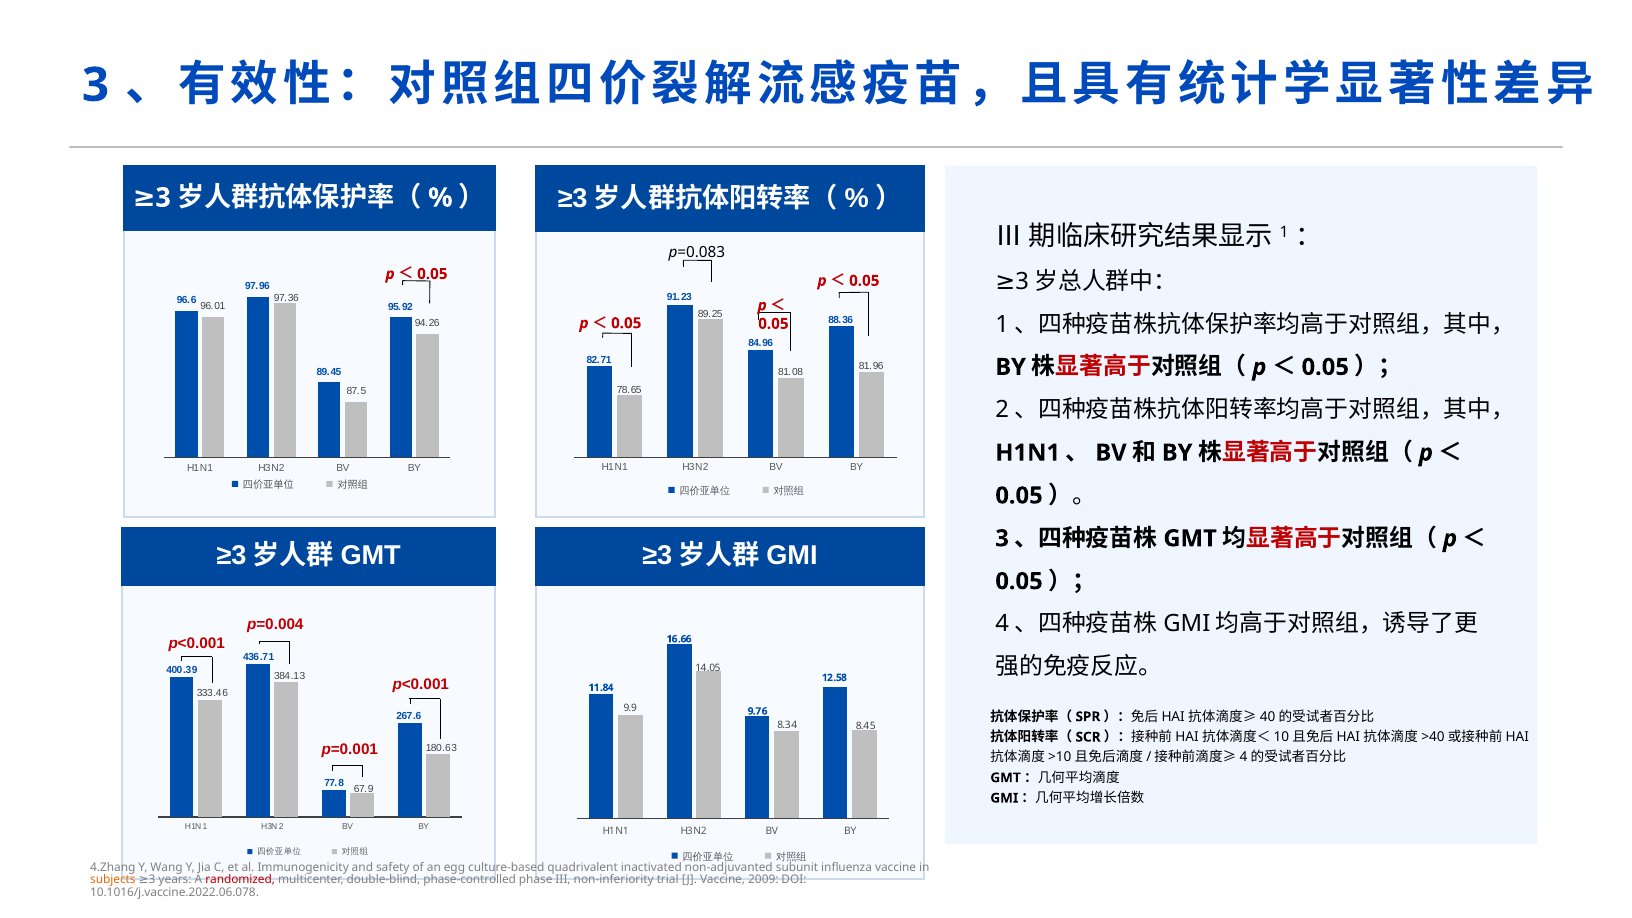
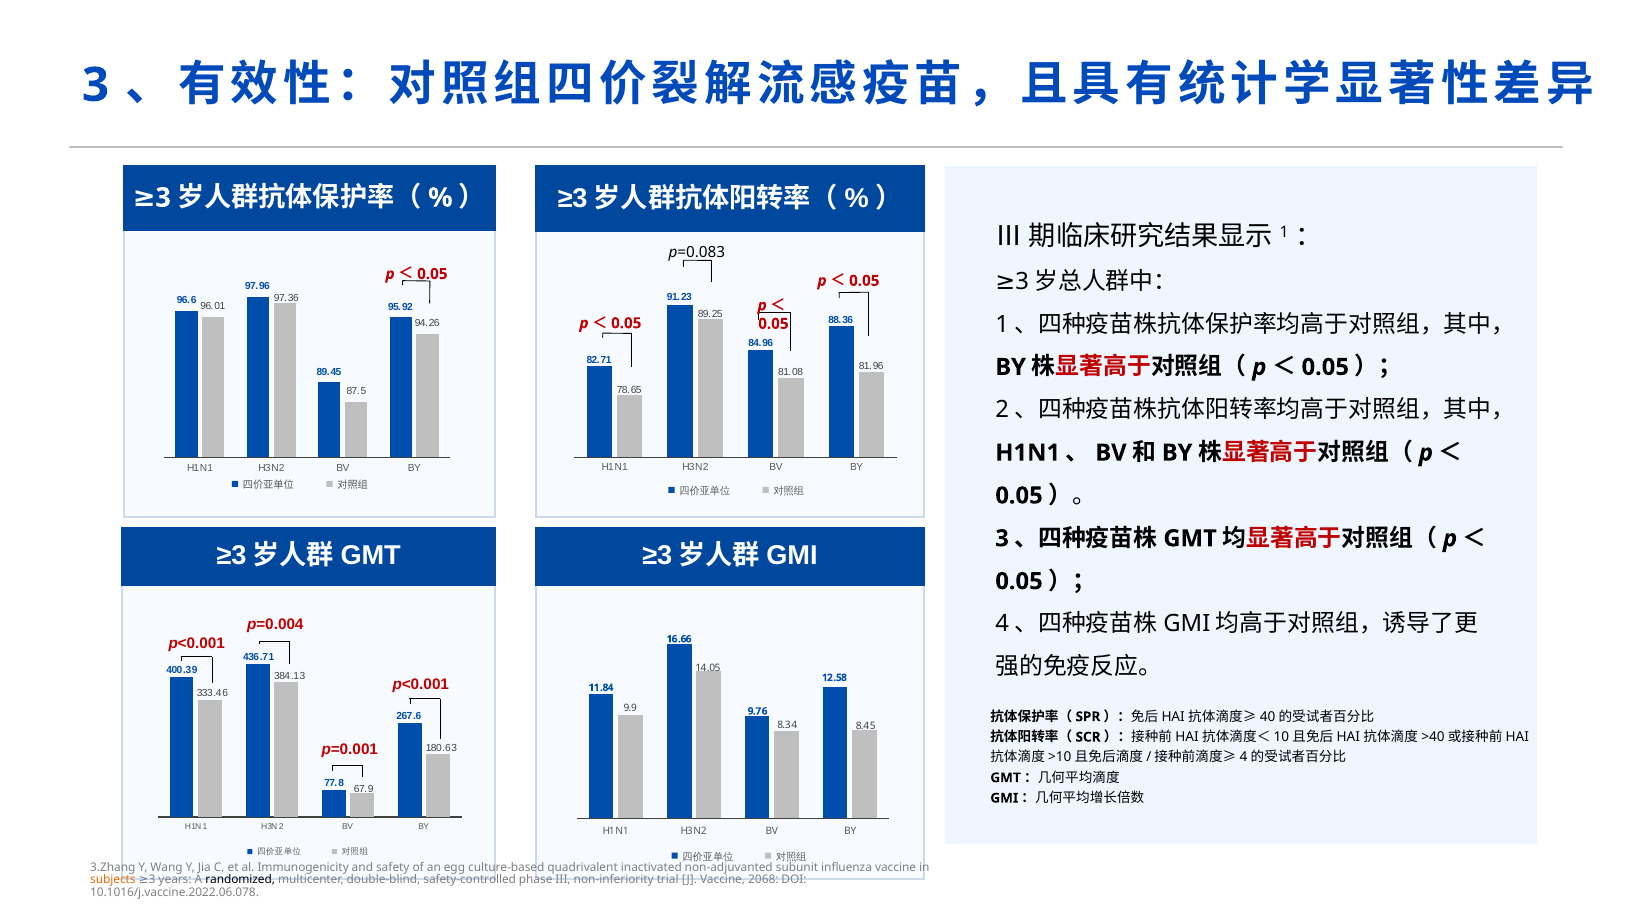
4.Zhang: 4.Zhang -> 3.Zhang (113, 867)
randomized colour: red -> black (240, 880)
phase-controlled: phase-controlled -> safety-controlled (470, 880)
2009: 2009 -> 2068 (763, 880)
